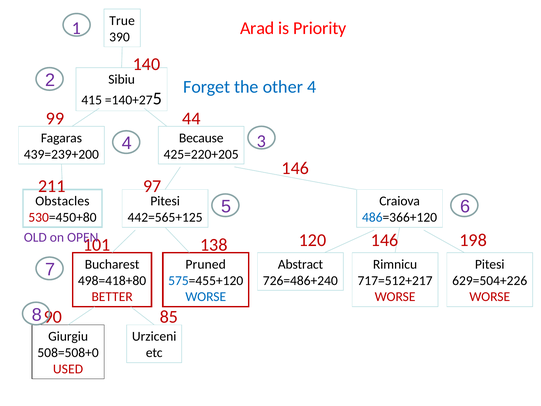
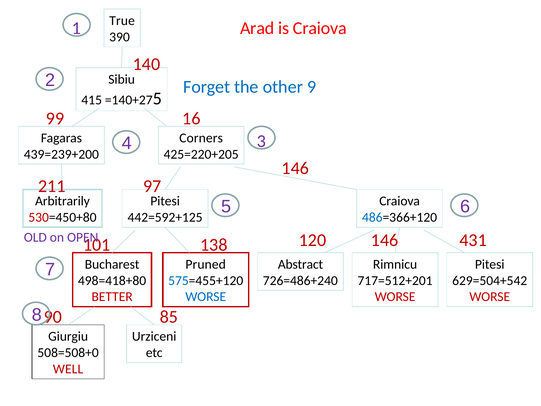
is Priority: Priority -> Craiova (320, 28)
other 4: 4 -> 9 (312, 87)
44: 44 -> 16 (191, 118)
Because: Because -> Corners (201, 138)
Obstacles: Obstacles -> Arbitrarily (62, 201)
442=565+125: 442=565+125 -> 442=592+125 (165, 217)
198: 198 -> 431 (473, 240)
717=512+217: 717=512+217 -> 717=512+201 (395, 280)
629=504+226: 629=504+226 -> 629=504+542 (490, 280)
USED: USED -> WELL (68, 369)
